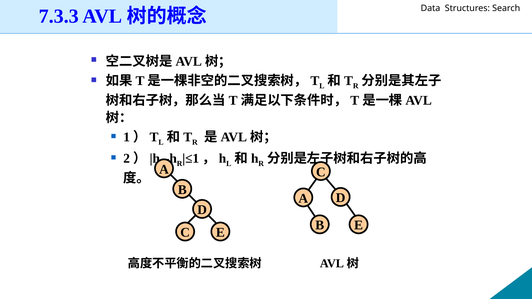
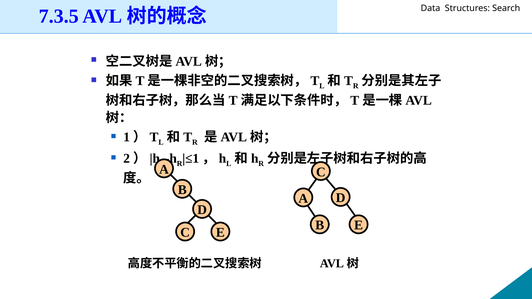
7.3.3: 7.3.3 -> 7.3.5 (59, 16)
